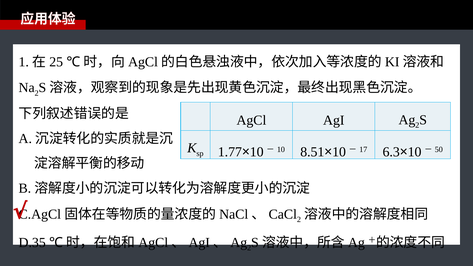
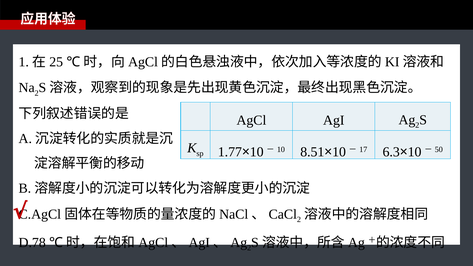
D.35: D.35 -> D.78 (32, 243)
